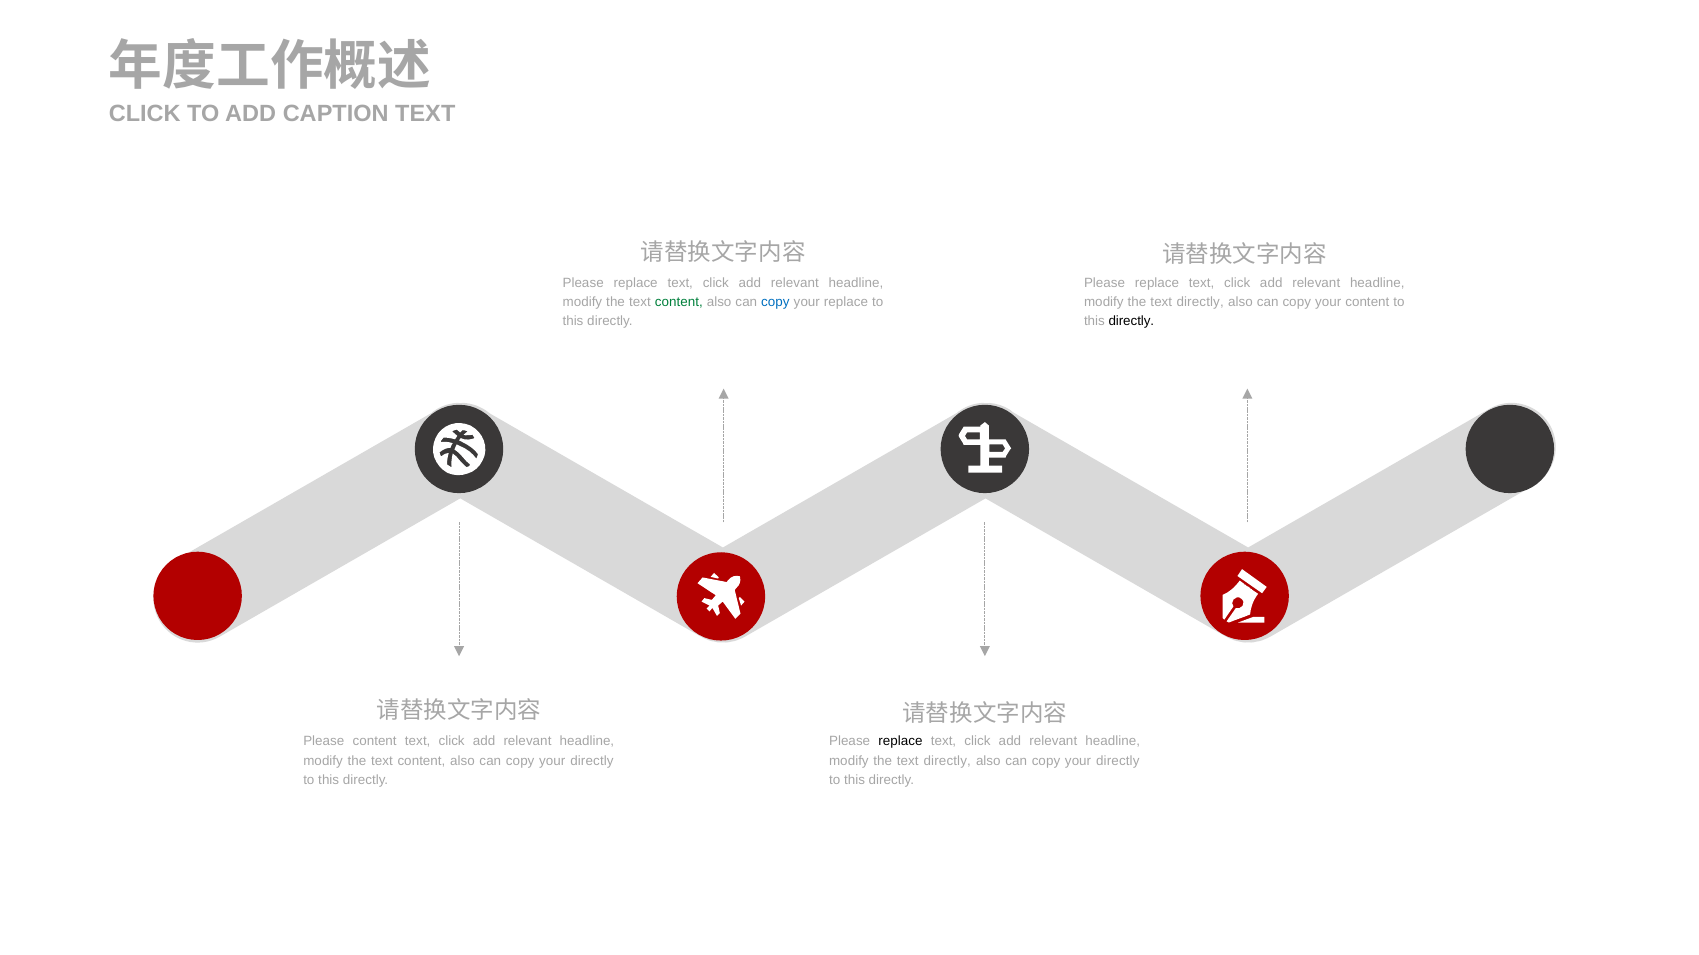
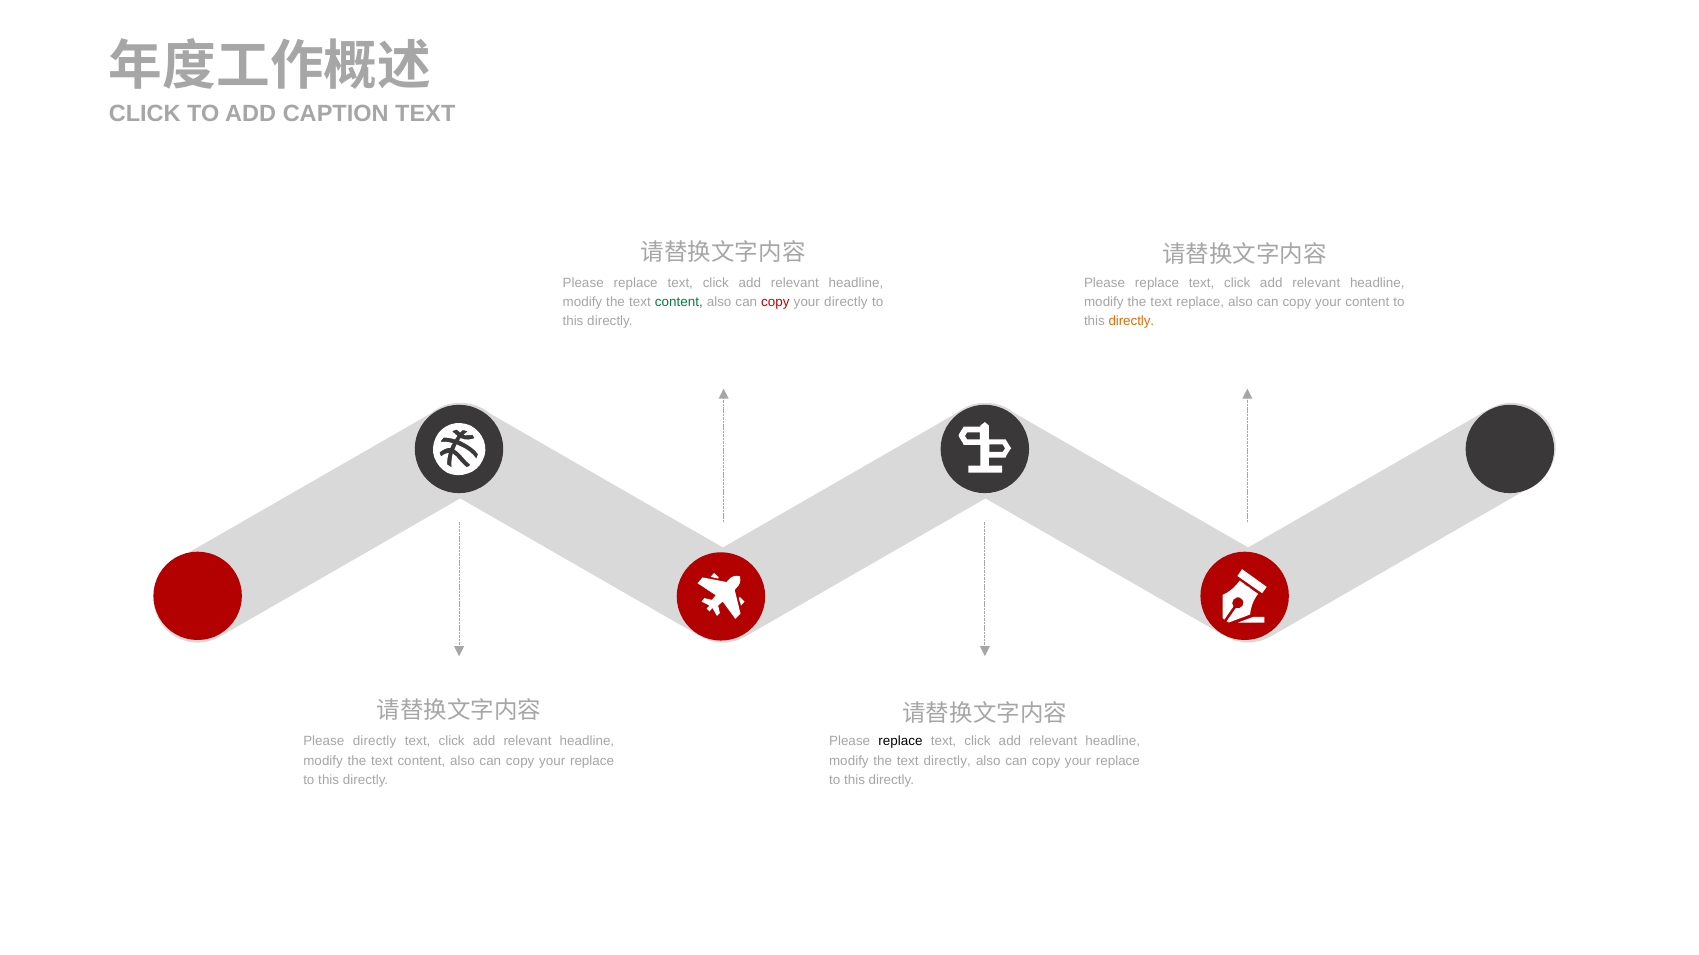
copy colour: blue -> red (775, 302)
your replace: replace -> directly (846, 302)
directly: directly -> replace (1200, 302)
directly colour: black -> orange (1131, 321)
Please content: content -> directly (375, 742)
directly: directly -> replace (592, 761)
directly: directly -> replace (1118, 761)
